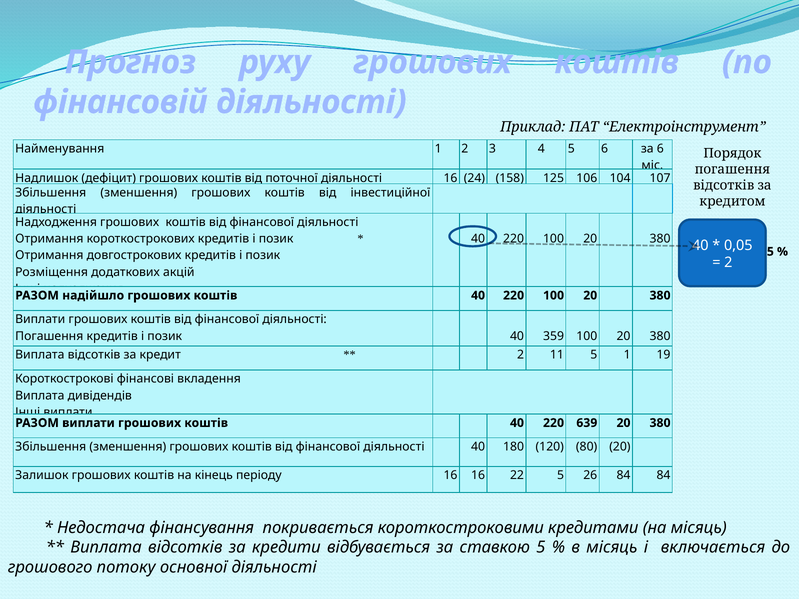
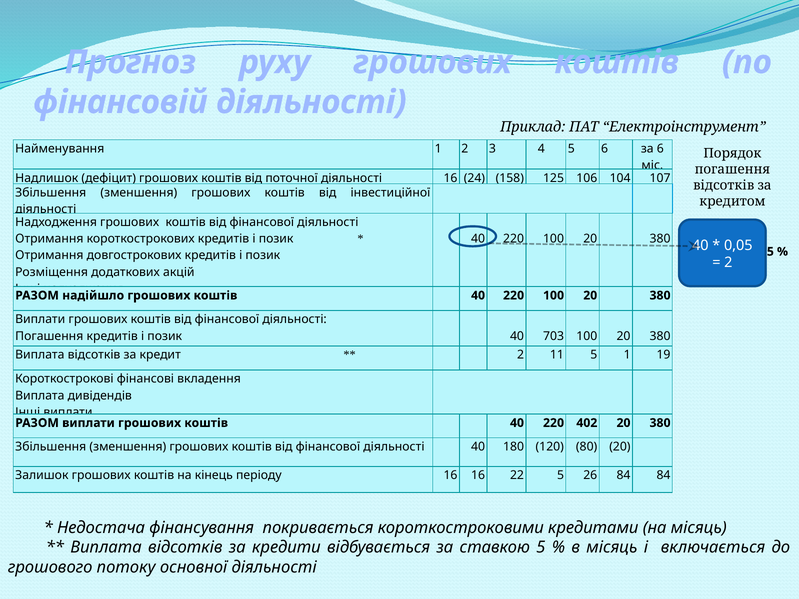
359: 359 -> 703 (554, 336)
639: 639 -> 402 (587, 423)
